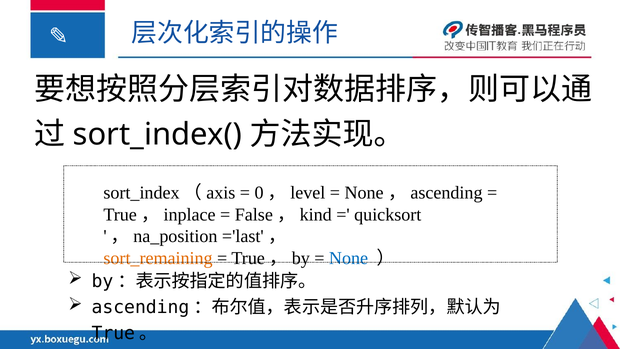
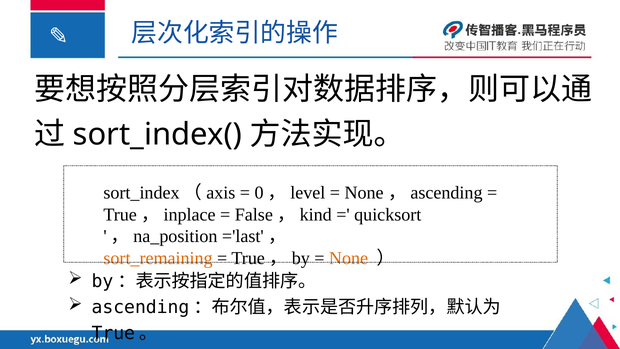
None colour: blue -> orange (349, 258)
